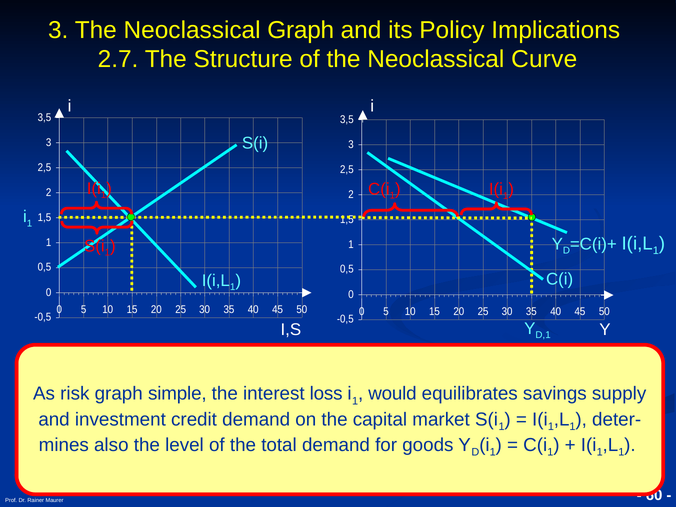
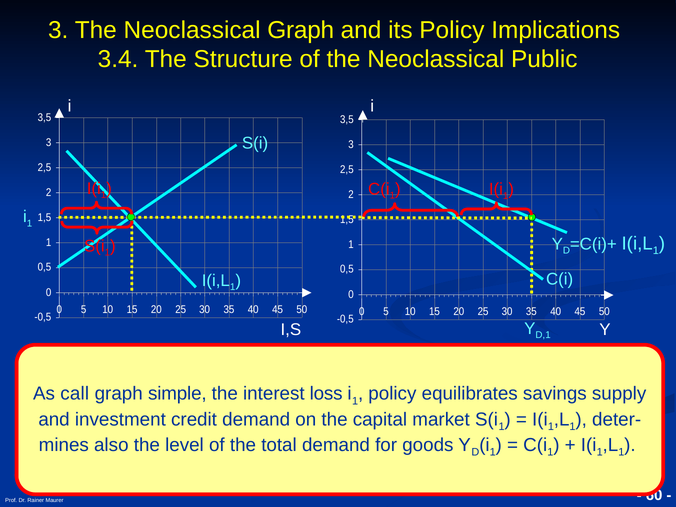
2.7: 2.7 -> 3.4 (118, 59)
Curve: Curve -> Public (544, 59)
risk: risk -> call (75, 394)
would: would -> policy (392, 394)
